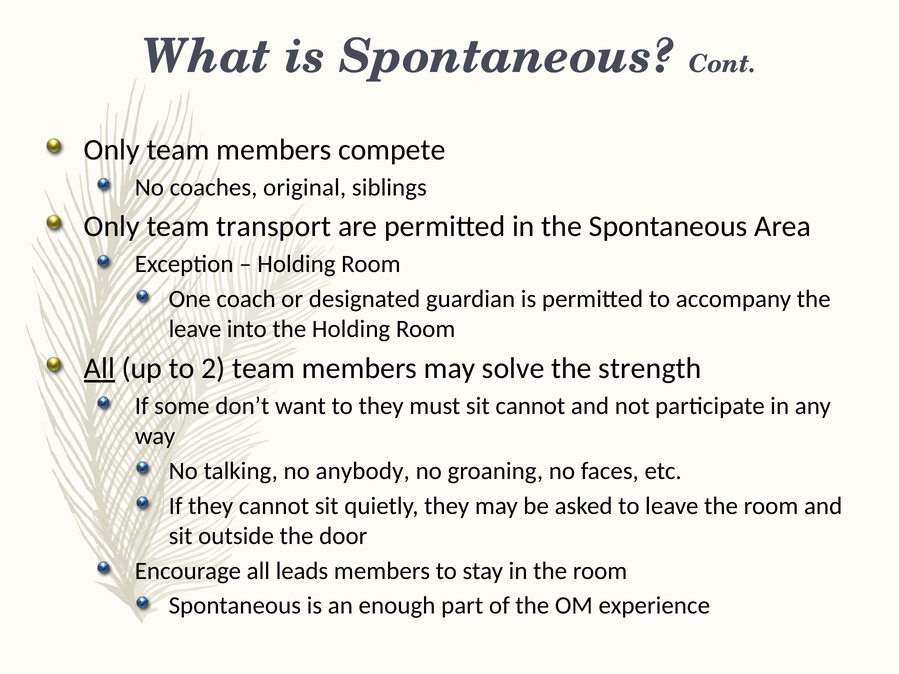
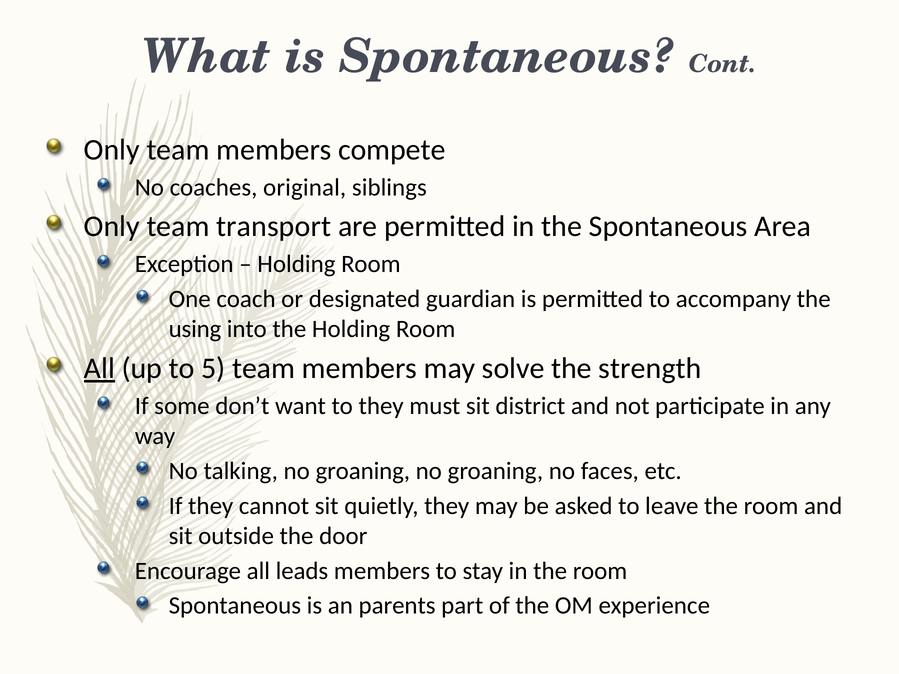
leave: leave -> using (195, 329)
2: 2 -> 5 (213, 369)
sit cannot: cannot -> district (530, 406)
talking no anybody: anybody -> groaning (363, 471)
enough: enough -> parents (397, 606)
